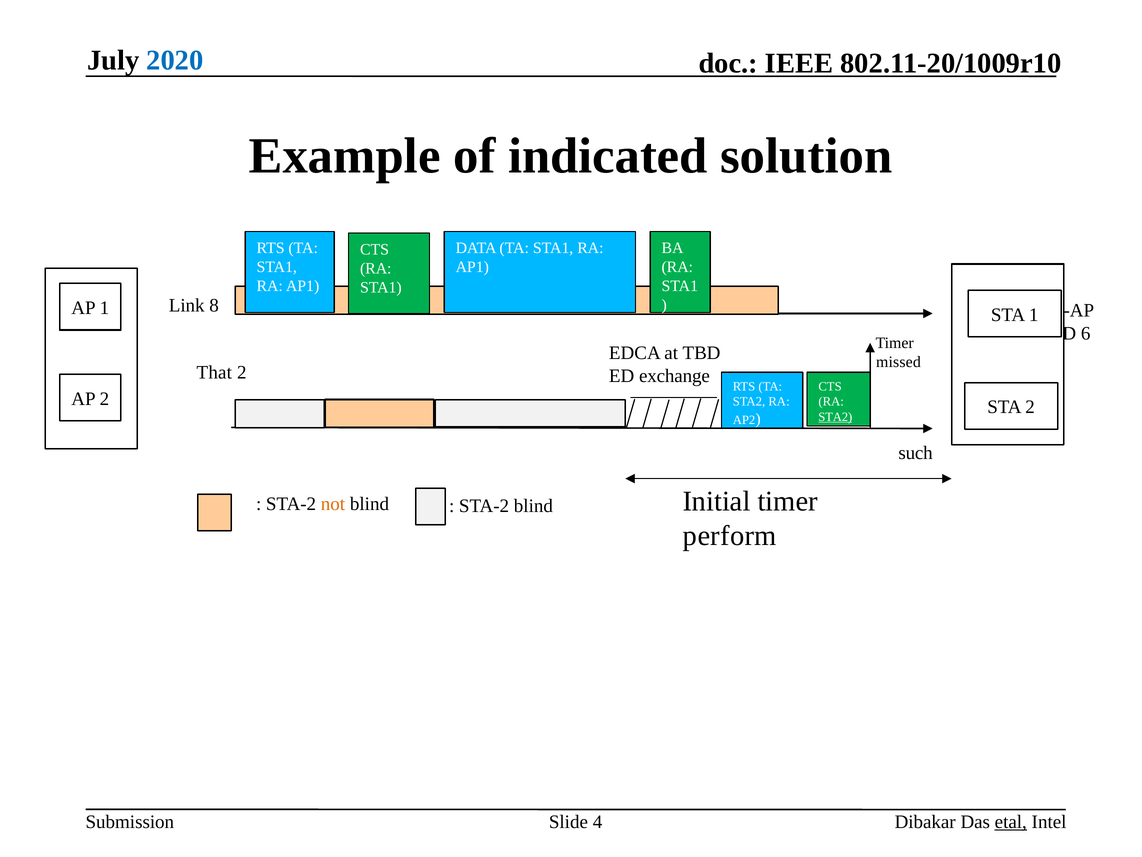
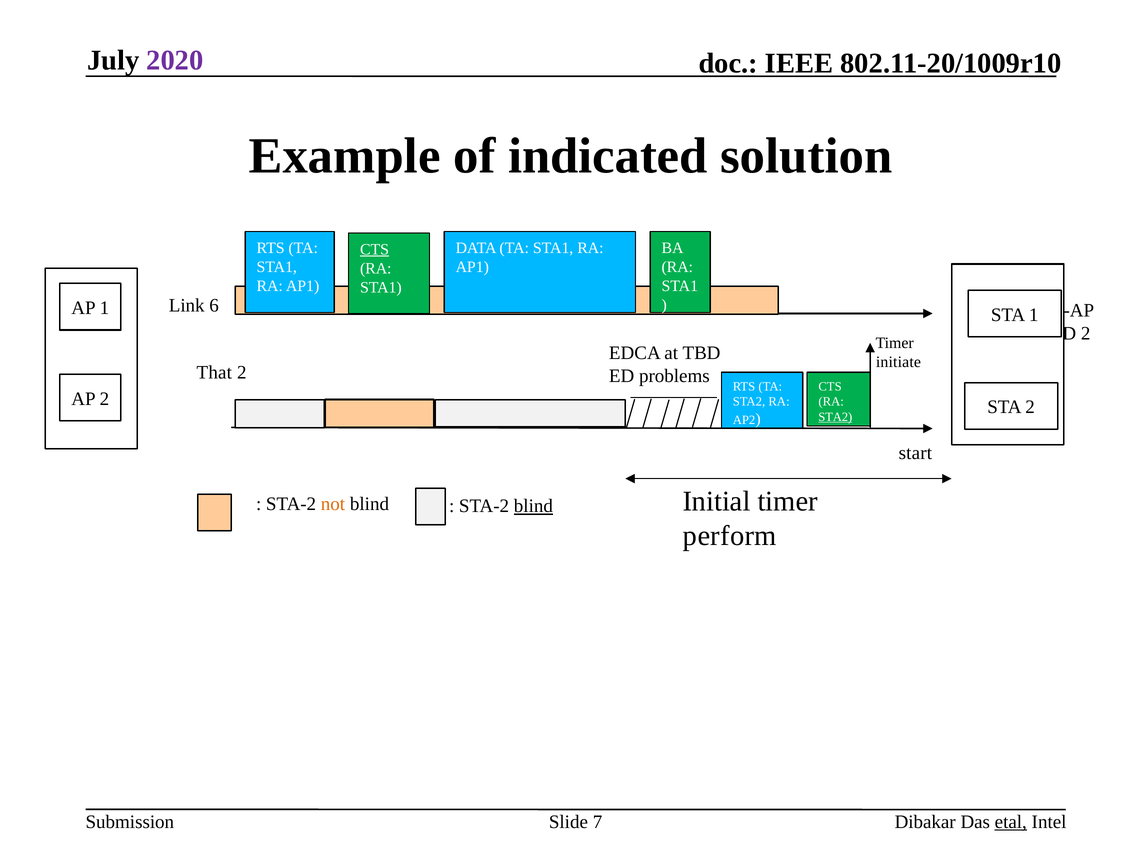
2020 colour: blue -> purple (175, 61)
CTS underline: none -> present (375, 249)
8: 8 -> 6 (214, 305)
6: 6 -> 2 (1086, 333)
missed: missed -> initiate (898, 362)
exchange: exchange -> problems (674, 376)
such: such -> start (915, 453)
blind underline: none -> present (533, 506)
4: 4 -> 7 (598, 821)
